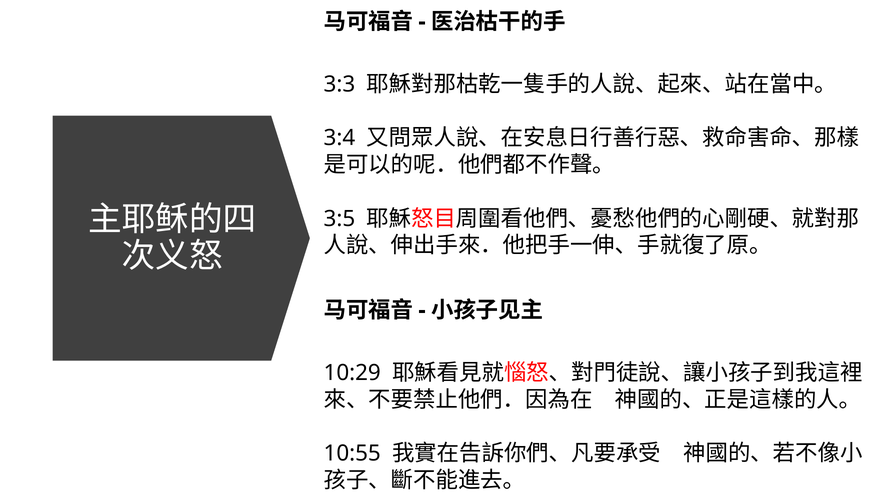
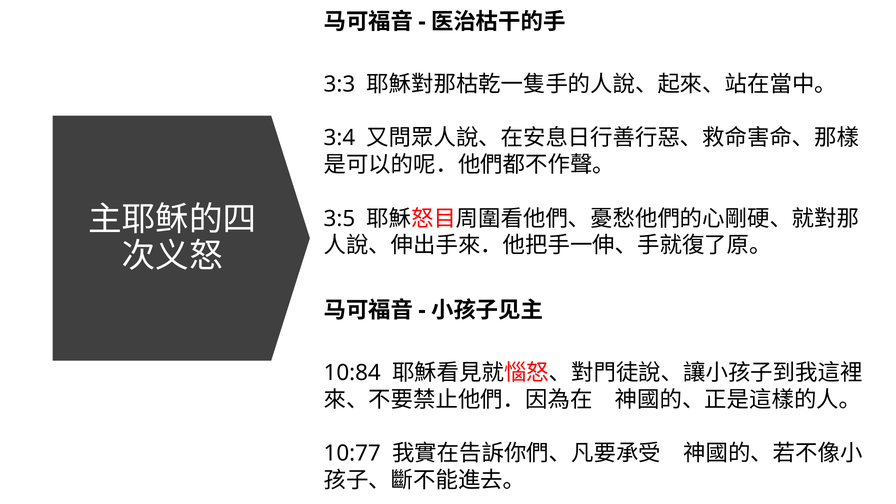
10:29: 10:29 -> 10:84 (352, 373)
10:55: 10:55 -> 10:77 (352, 453)
